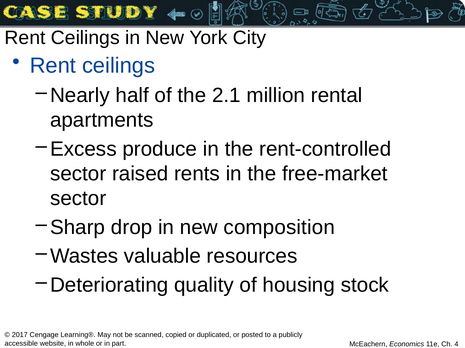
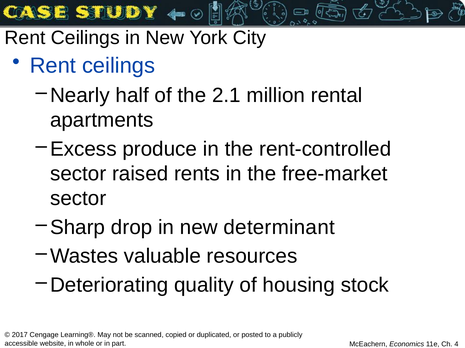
composition: composition -> determinant (279, 228)
